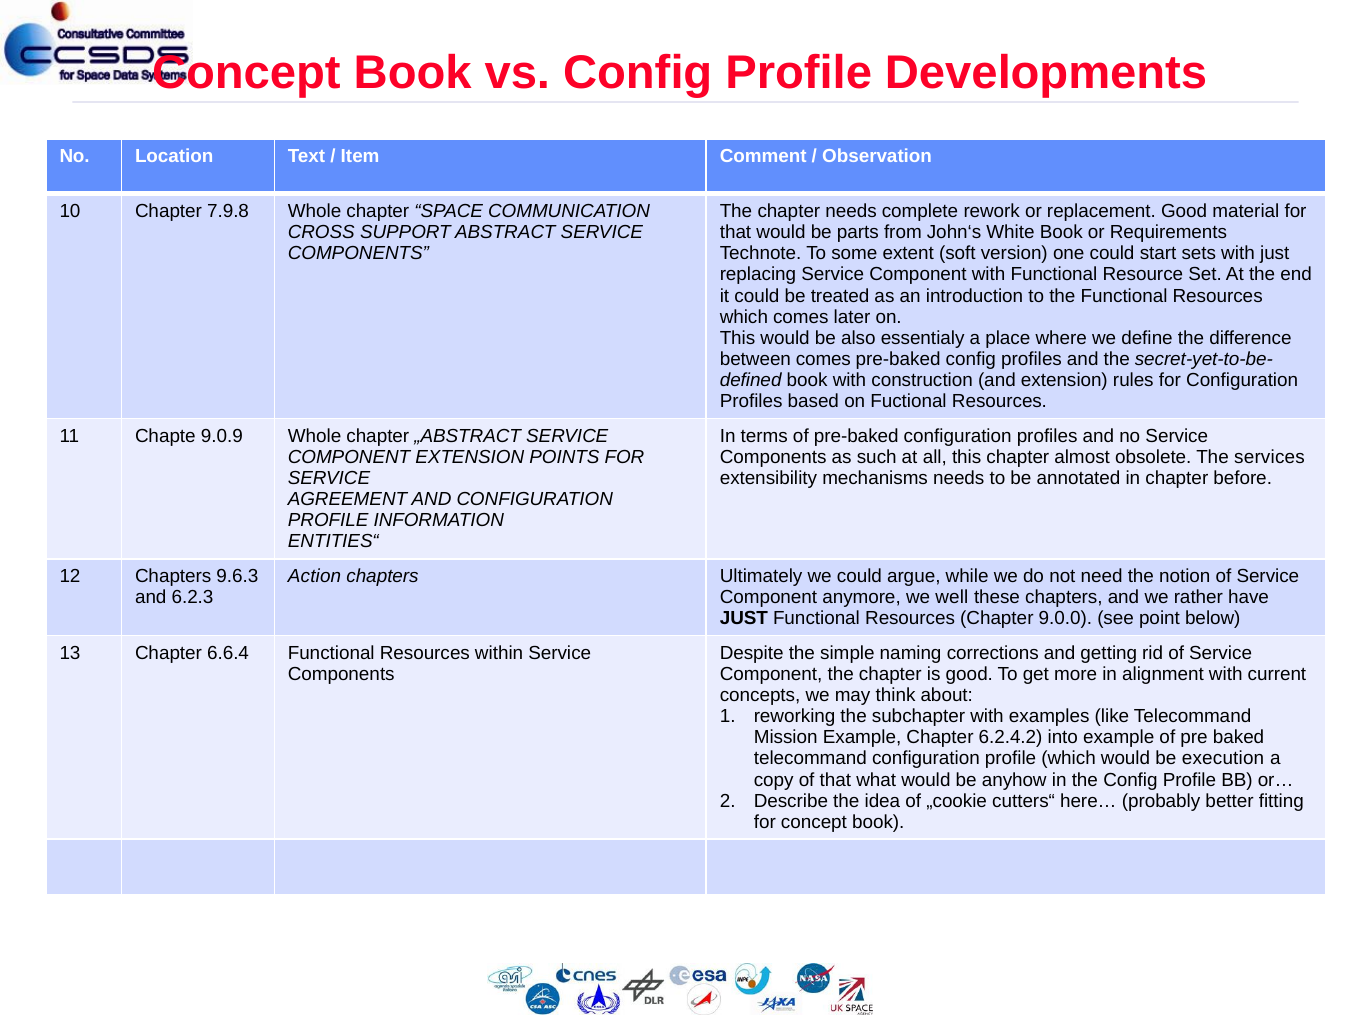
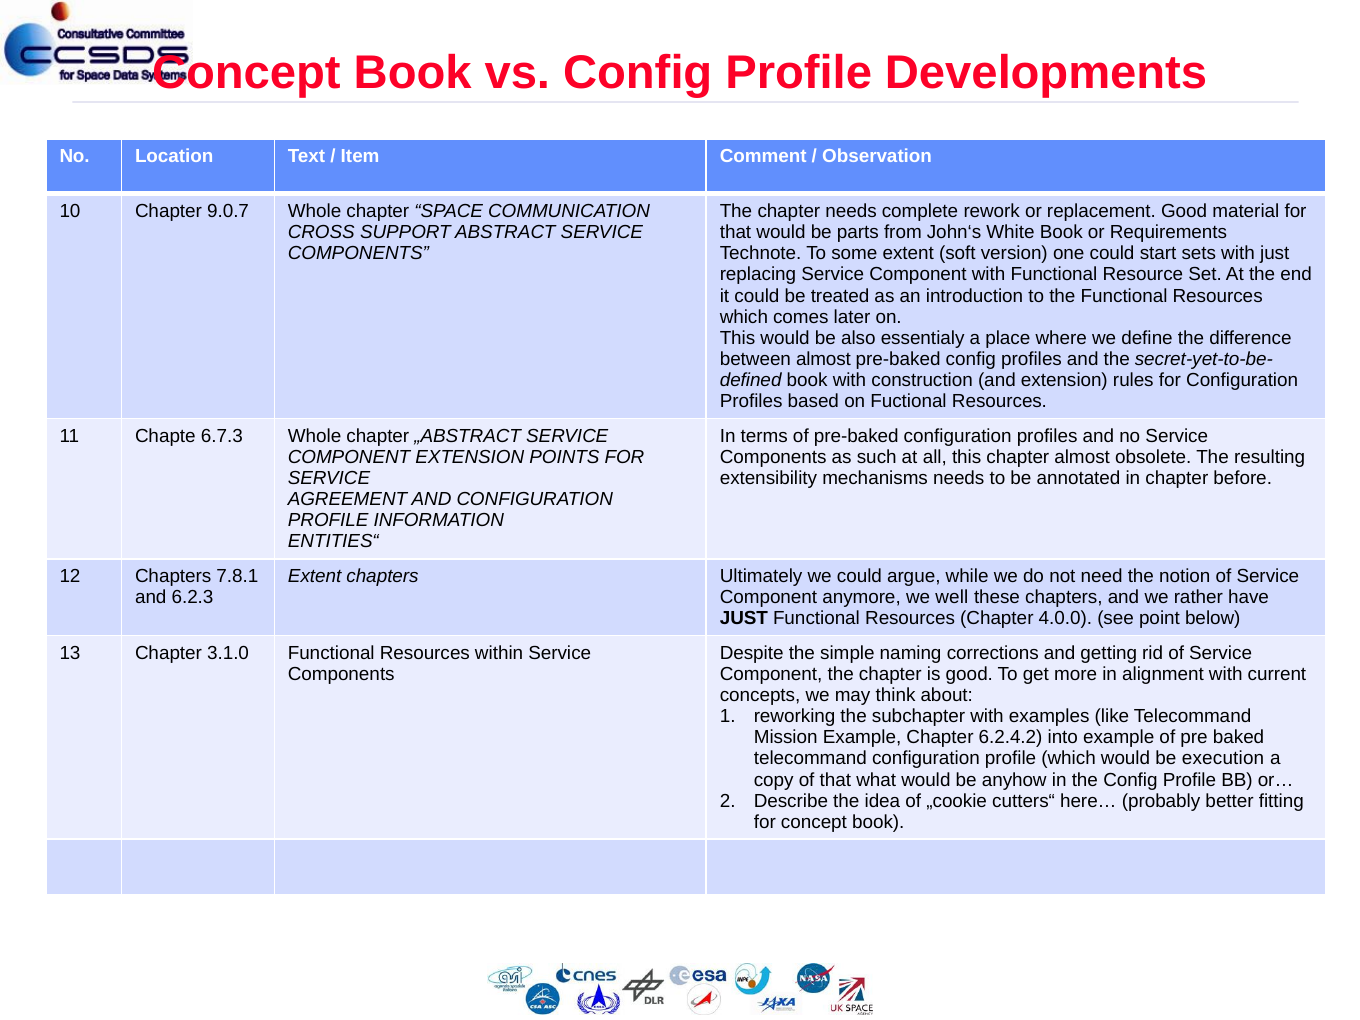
7.9.8: 7.9.8 -> 9.0.7 (228, 211)
between comes: comes -> almost (823, 359)
9.0.9: 9.0.9 -> 6.7.3 (222, 436)
services: services -> resulting (1270, 457)
9.6.3: 9.6.3 -> 7.8.1 (237, 576)
Action: Action -> Extent (315, 576)
9.0.0: 9.0.0 -> 4.0.0 (1065, 619)
6.6.4: 6.6.4 -> 3.1.0 (228, 653)
